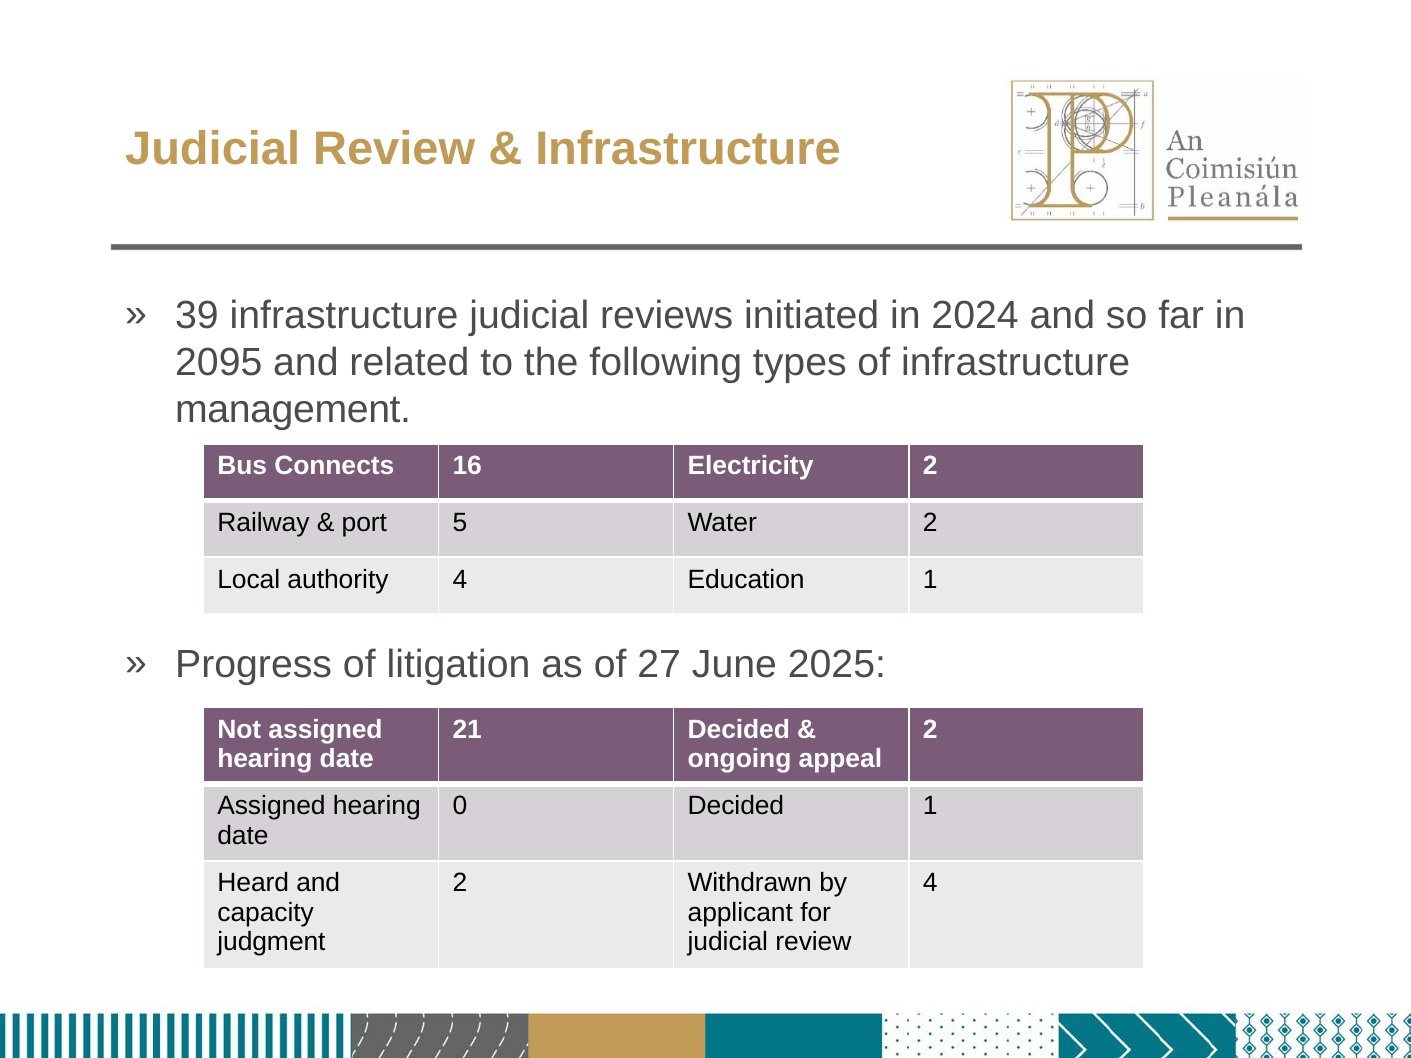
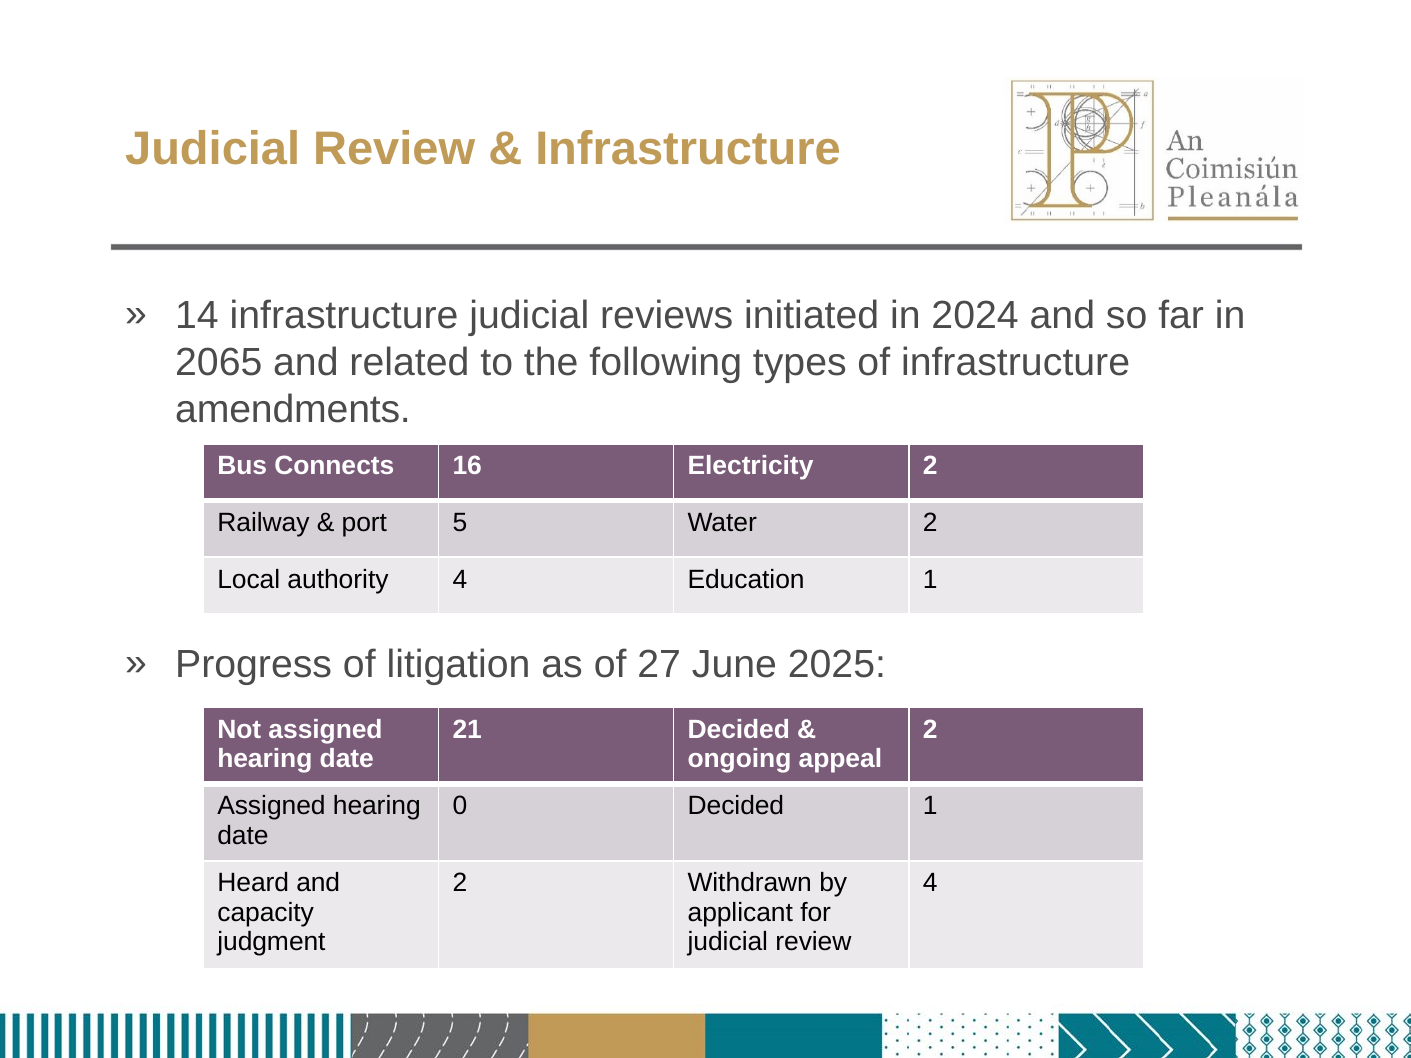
39: 39 -> 14 (197, 316)
2095: 2095 -> 2065 (219, 363)
management: management -> amendments (293, 410)
